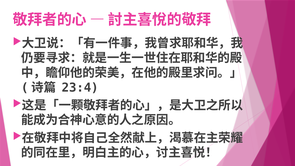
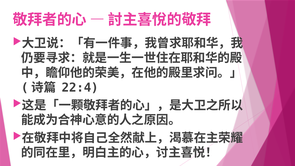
23:4: 23:4 -> 22:4 (80, 88)
